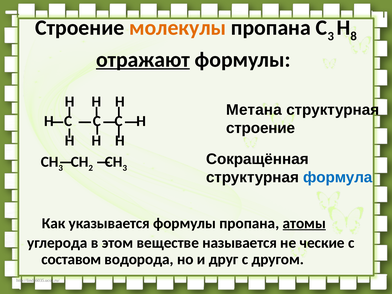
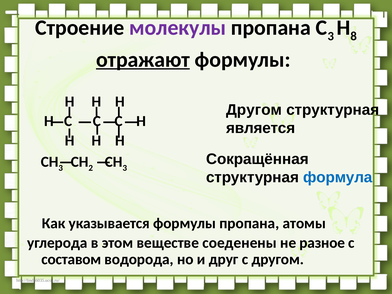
молекулы colour: orange -> purple (178, 28)
Метана: Метана -> Другом (254, 110)
строение: строение -> является (261, 128)
атомы underline: present -> none (304, 223)
называется: называется -> соеденены (240, 243)
ческие: ческие -> разное (322, 243)
